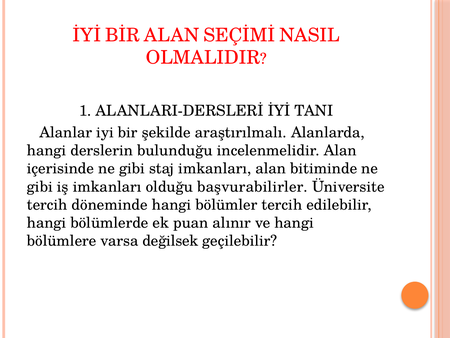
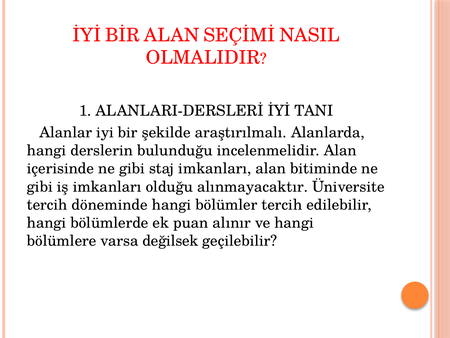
başvurabilirler: başvurabilirler -> alınmayacaktır (253, 186)
